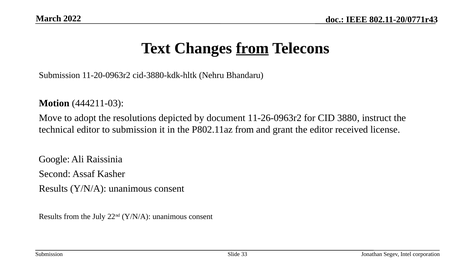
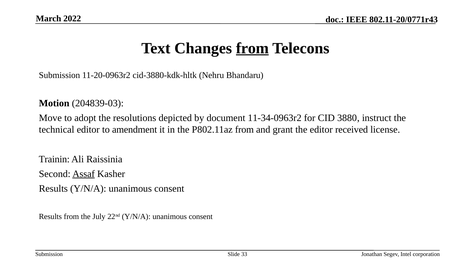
444211-03: 444211-03 -> 204839-03 (98, 103)
11-26-0963r2: 11-26-0963r2 -> 11-34-0963r2 (275, 118)
to submission: submission -> amendment (135, 130)
Google: Google -> Trainin (54, 159)
Assaf underline: none -> present (84, 174)
